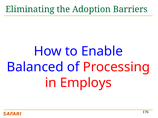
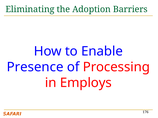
Balanced: Balanced -> Presence (35, 67)
